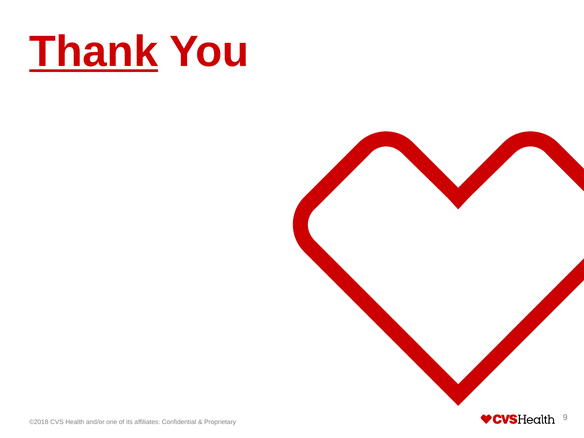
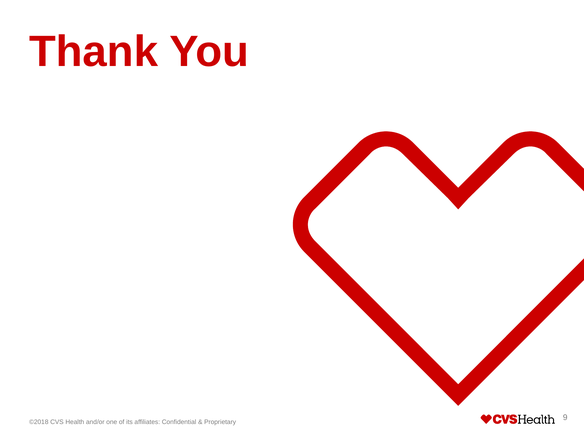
Thank underline: present -> none (94, 52)
